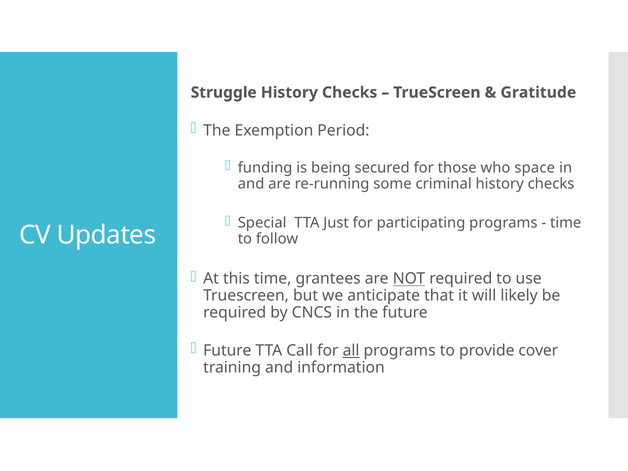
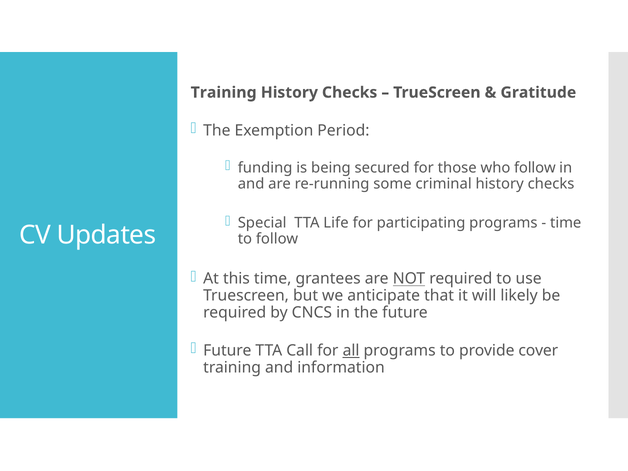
Struggle: Struggle -> Training (224, 93)
who space: space -> follow (535, 168)
Just: Just -> Life (336, 223)
